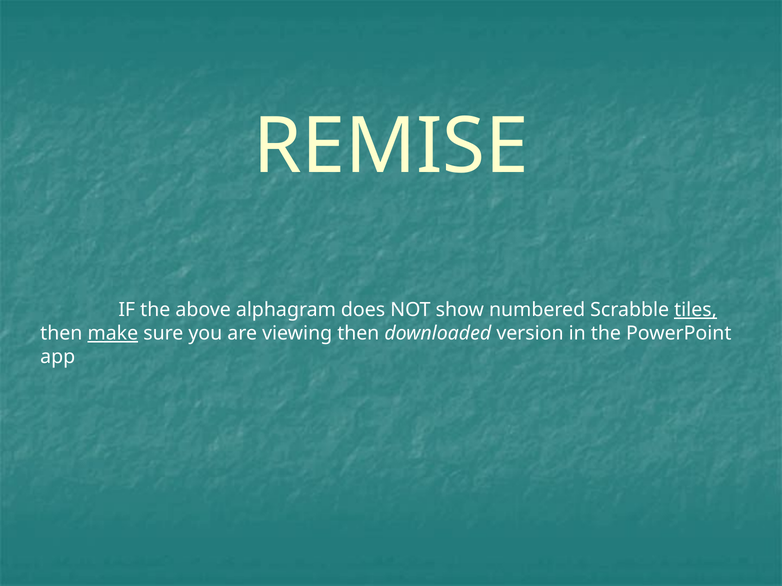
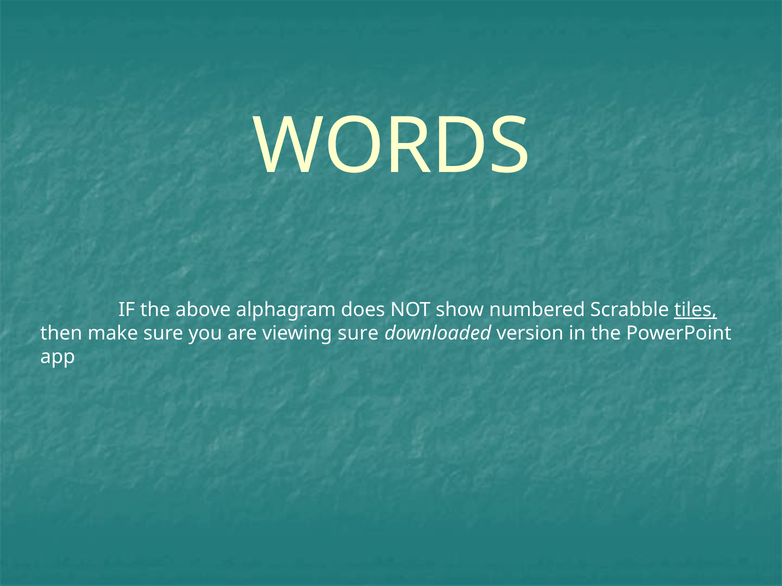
REMISE: REMISE -> WORDS (391, 147)
make underline: present -> none (113, 334)
viewing then: then -> sure (358, 334)
